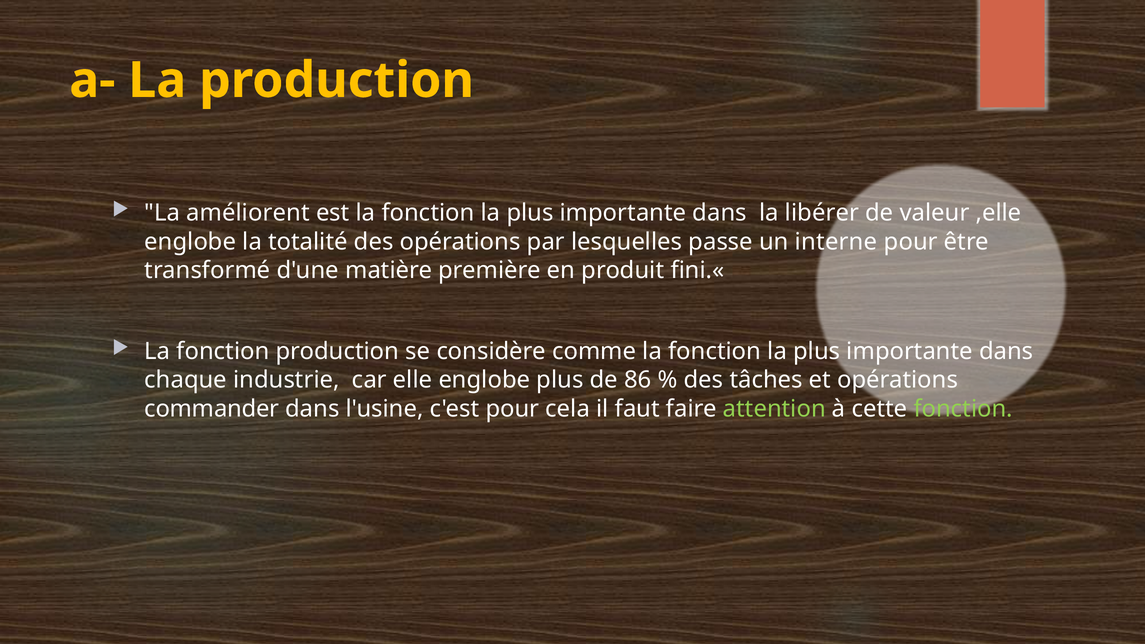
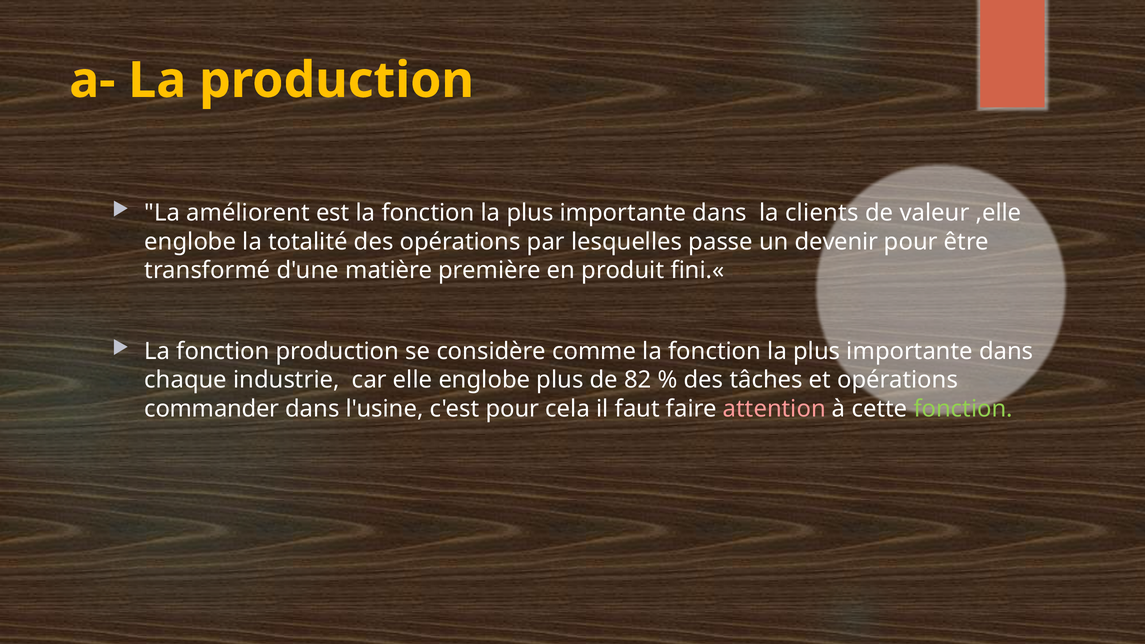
libérer: libérer -> clients (822, 213)
interne: interne -> devenir (836, 242)
86: 86 -> 82 (638, 380)
attention colour: light green -> pink (774, 409)
